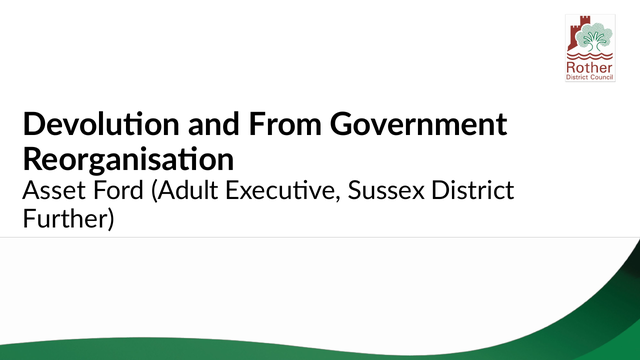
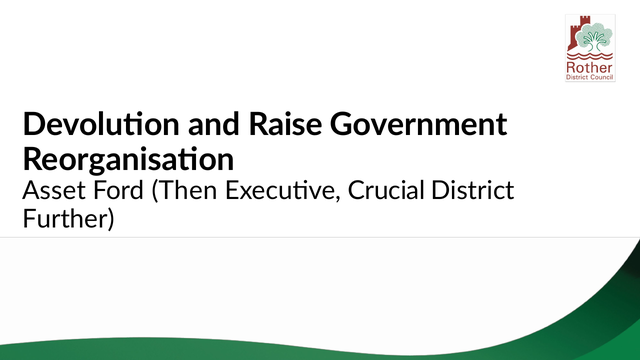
From: From -> Raise (285, 125)
Adult: Adult -> Then (185, 191)
Sussex: Sussex -> Crucial (387, 191)
